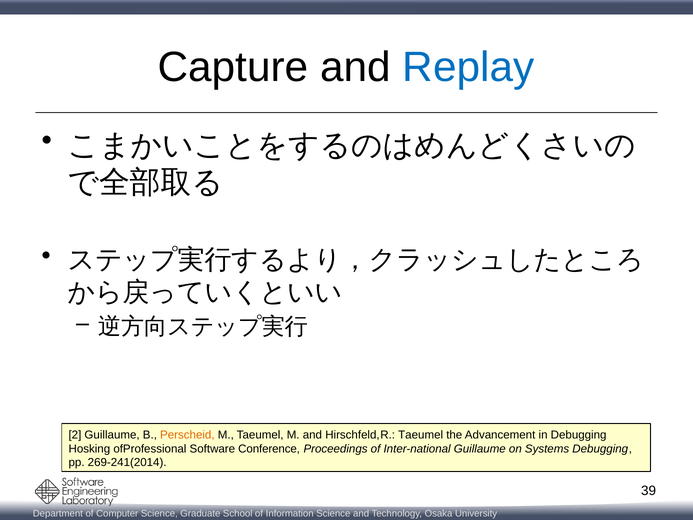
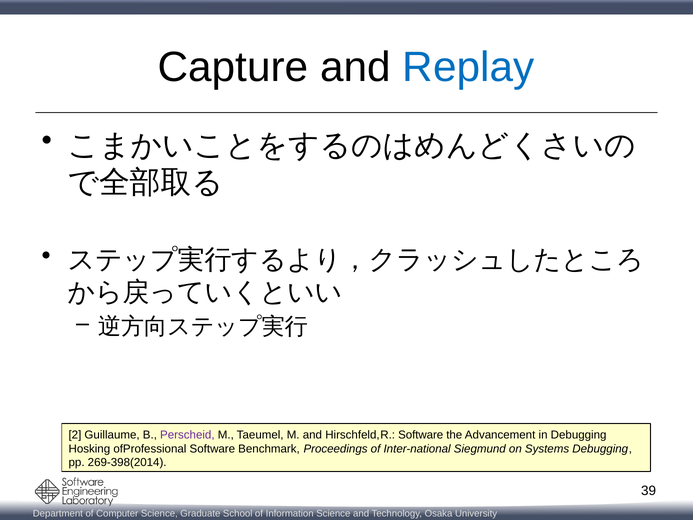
Perscheid colour: orange -> purple (187, 435)
Hirschfeld,R Taeumel: Taeumel -> Software (421, 435)
Conference: Conference -> Benchmark (269, 448)
Inter-national Guillaume: Guillaume -> Siegmund (480, 448)
269-241(2014: 269-241(2014 -> 269-398(2014 (127, 462)
